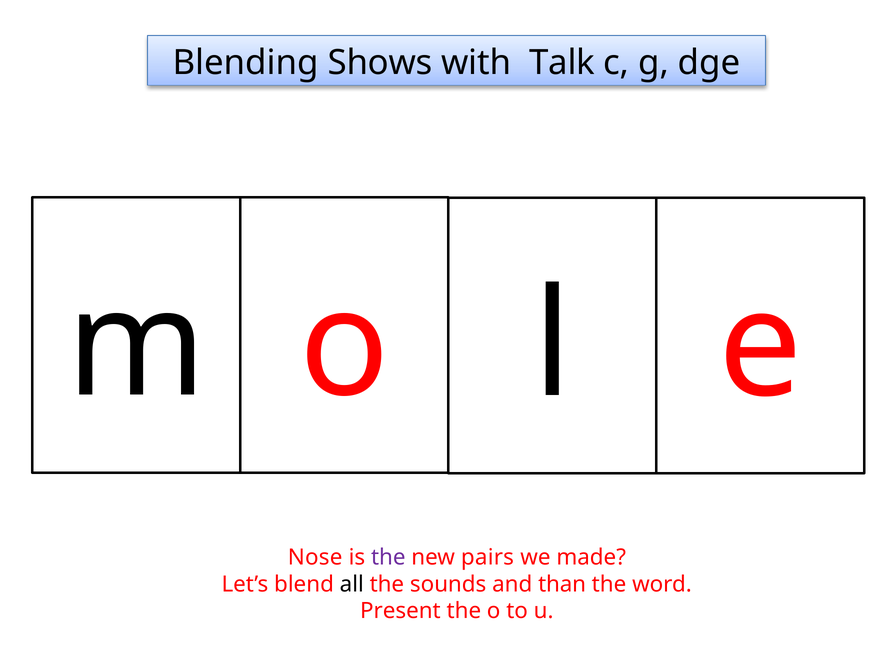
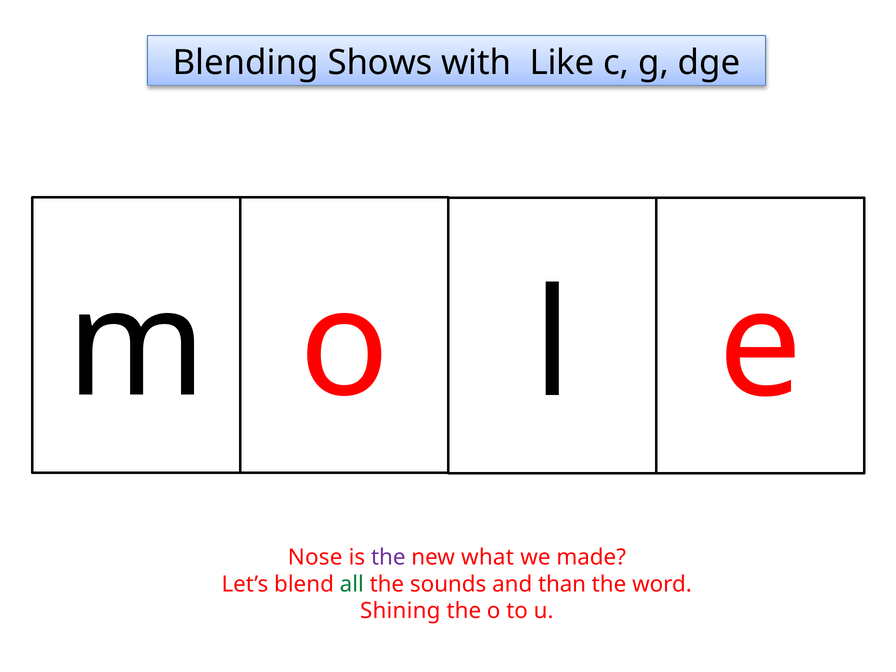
Talk: Talk -> Like (562, 63)
pairs: pairs -> what (487, 557)
all colour: black -> green (352, 584)
Present: Present -> Shining (400, 611)
